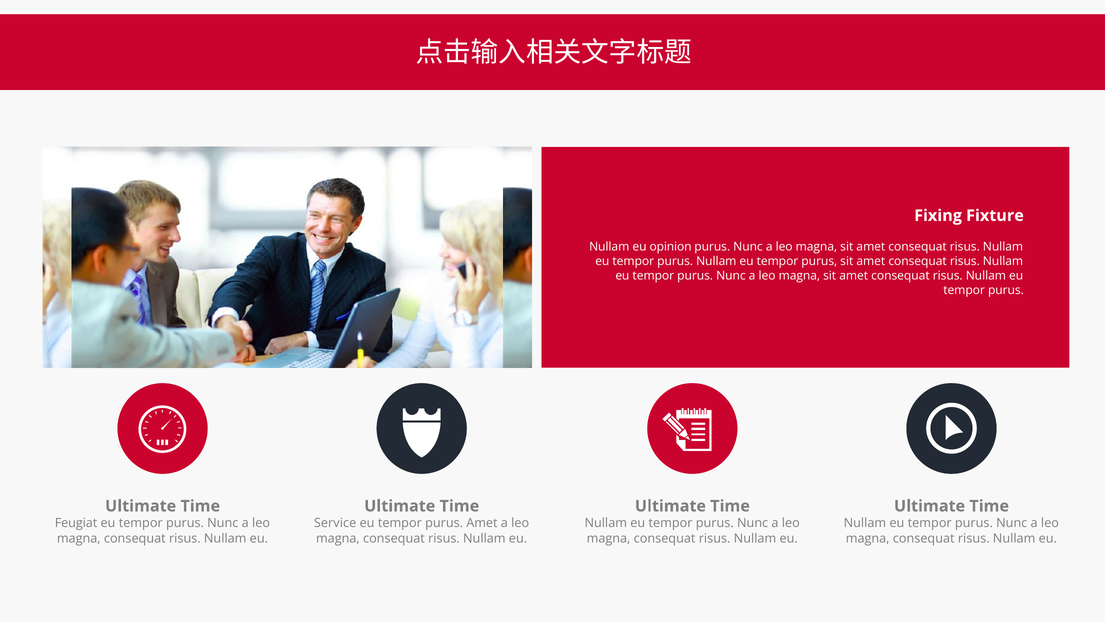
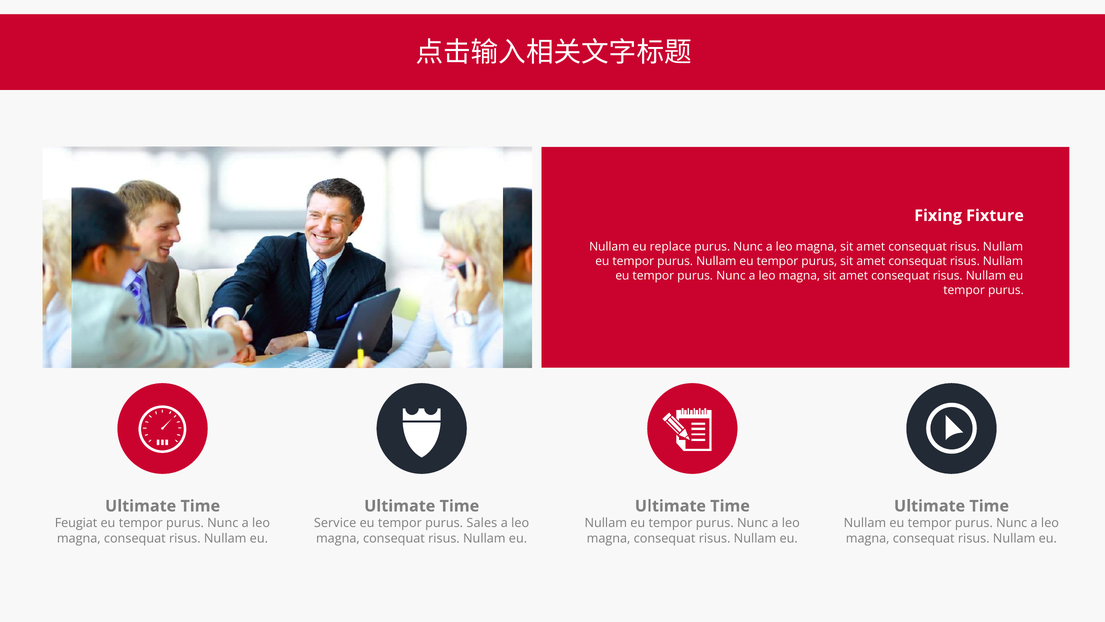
opinion: opinion -> replace (670, 247)
purus Amet: Amet -> Sales (482, 523)
